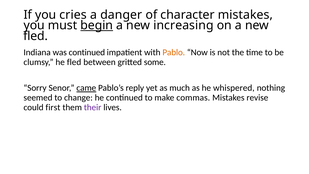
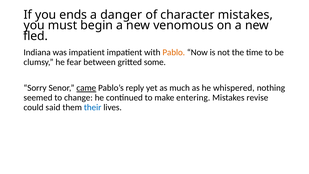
cries: cries -> ends (73, 15)
begin underline: present -> none (97, 25)
increasing: increasing -> venomous (183, 25)
was continued: continued -> impatient (87, 52)
he fled: fled -> fear (74, 62)
commas: commas -> entering (193, 98)
first: first -> said (53, 107)
their colour: purple -> blue (93, 107)
